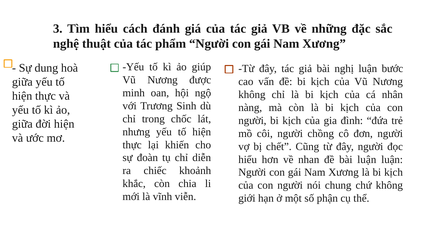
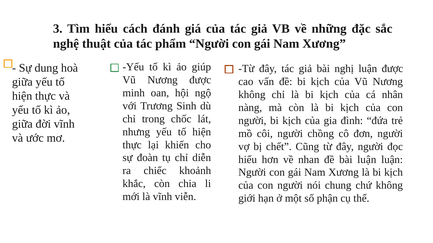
luận bước: bước -> được (392, 69)
đời hiện: hiện -> vĩnh (64, 124)
